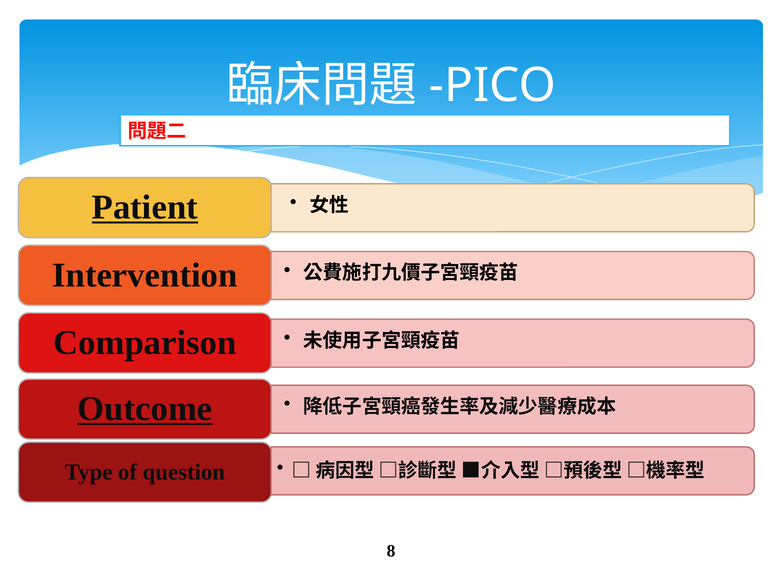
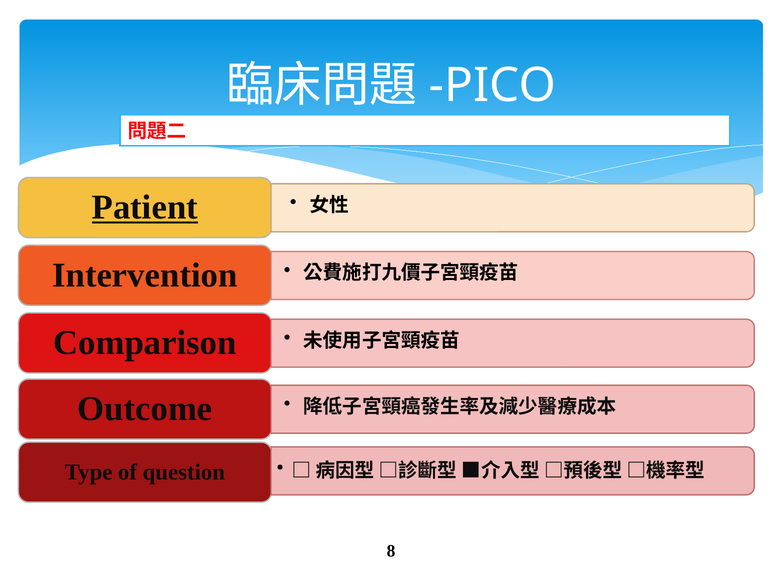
Outcome underline: present -> none (145, 409)
